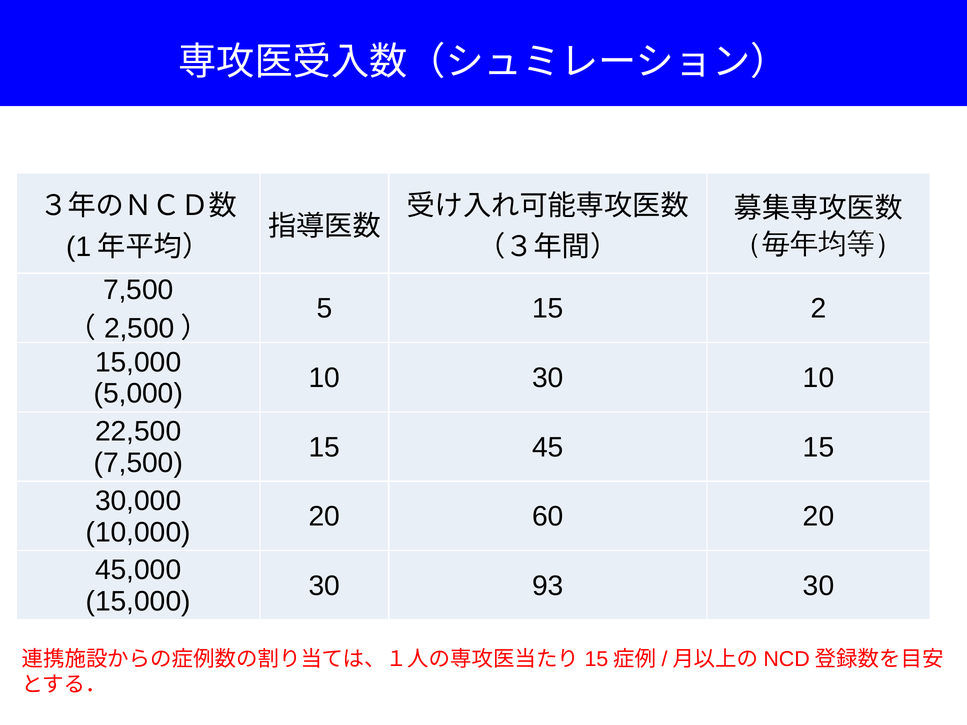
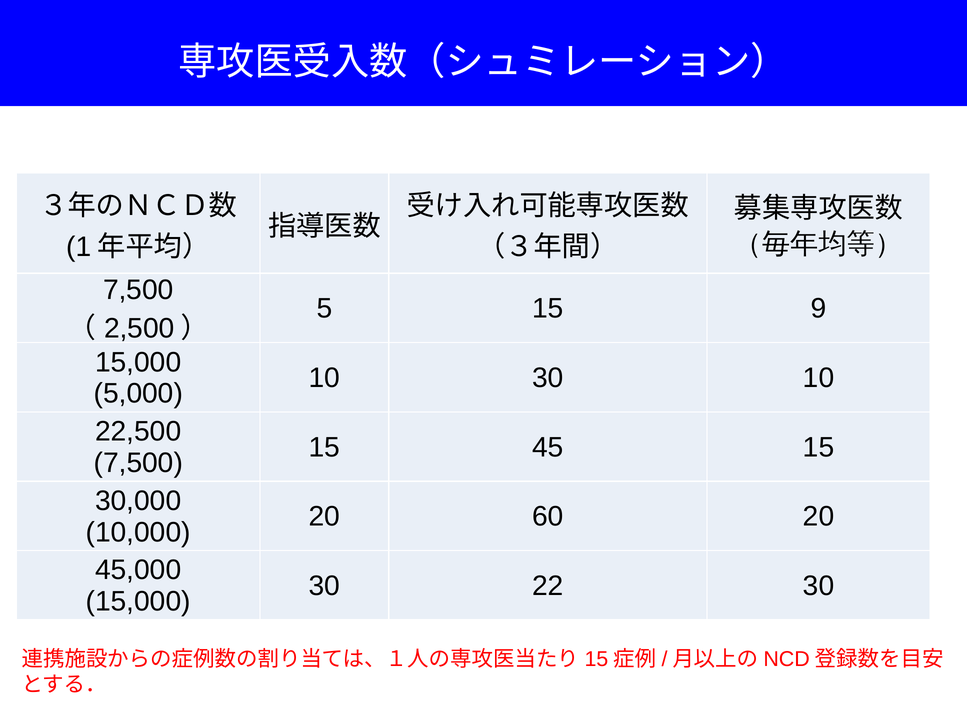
2: 2 -> 9 (819, 309)
93: 93 -> 22 (548, 586)
